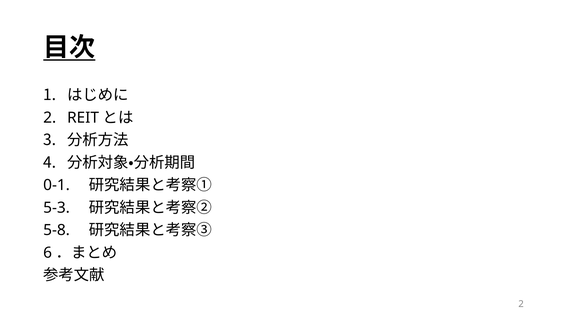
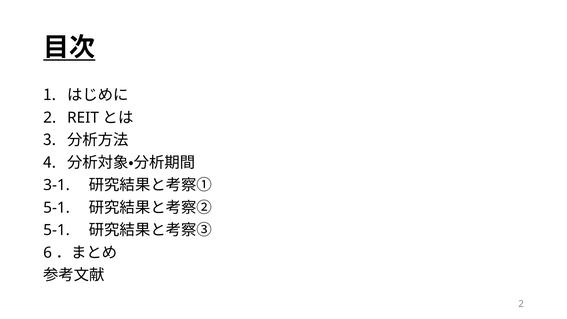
0-1: 0-1 -> 3-1 (57, 185)
5-3: 5-3 -> 5-1 (57, 208)
5-8: 5-8 -> 5-1 (57, 230)
